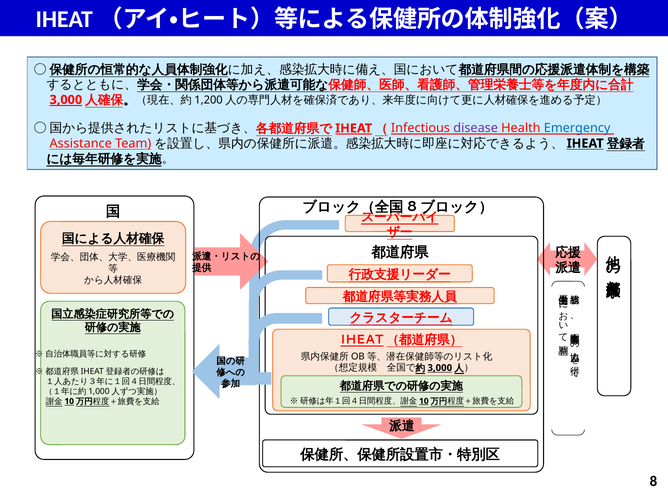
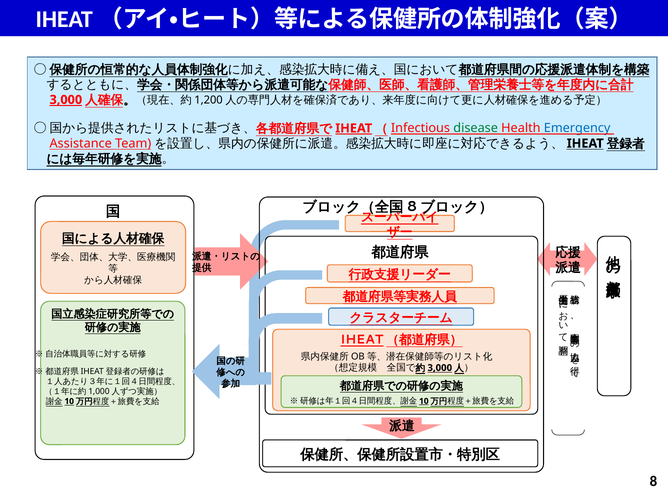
disease colour: purple -> green (476, 128)
